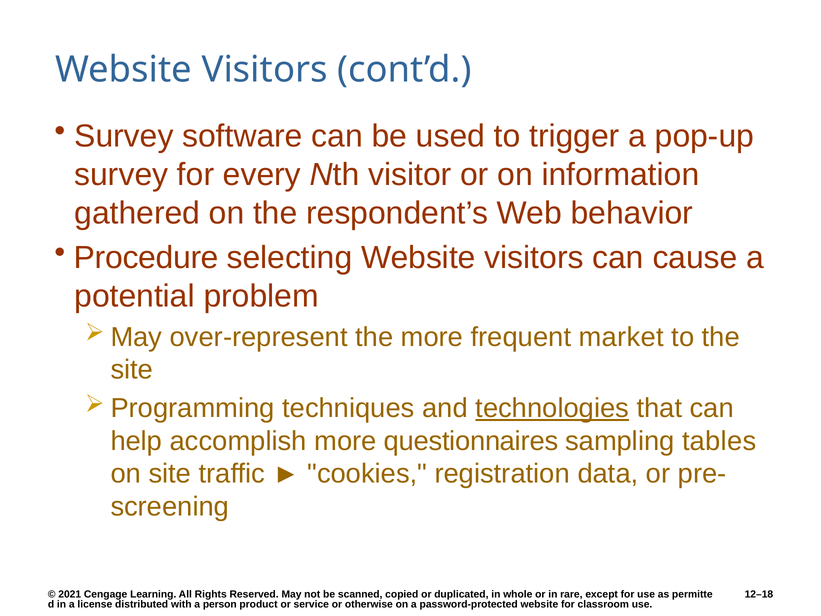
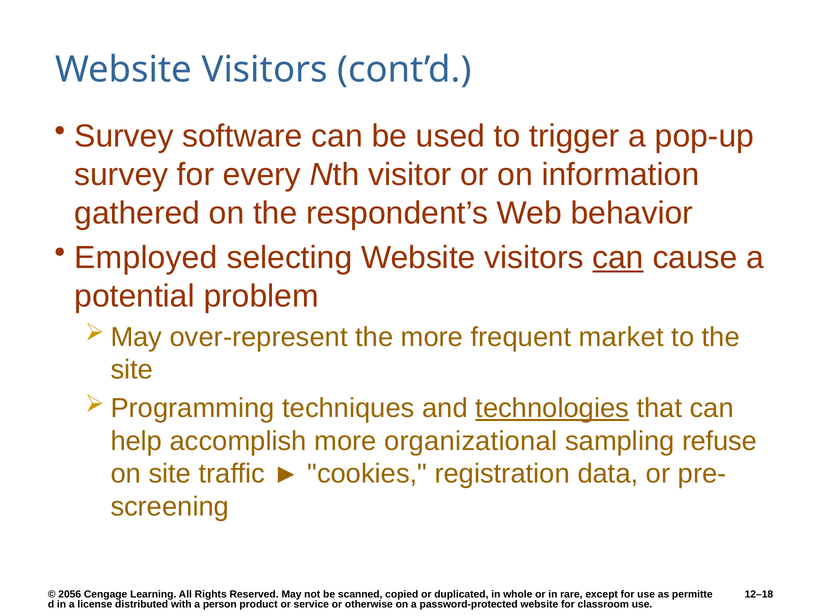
Procedure: Procedure -> Employed (146, 258)
can underline: none -> present (618, 258)
questionnaires: questionnaires -> organizational (471, 441)
tables: tables -> refuse (720, 441)
2021: 2021 -> 2056 (70, 594)
